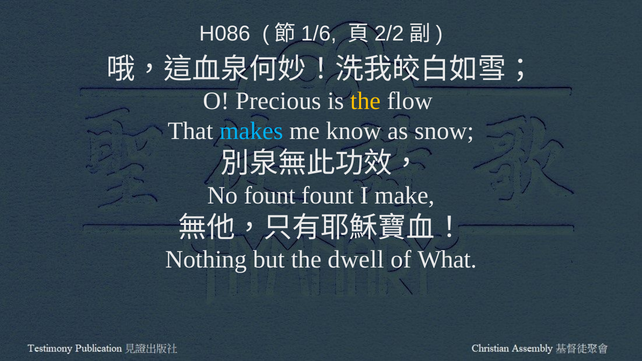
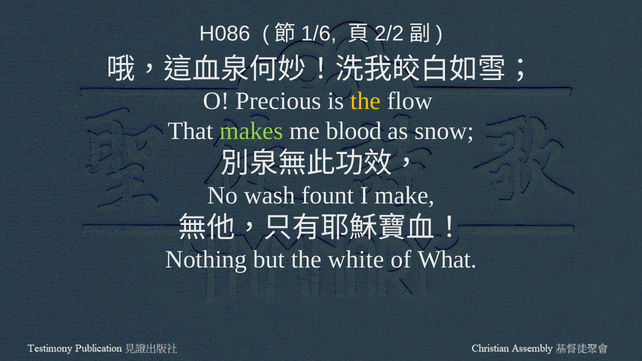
makes colour: light blue -> light green (251, 131)
know: know -> blood (354, 131)
No fount: fount -> wash (270, 195)
dwell: dwell -> white (356, 260)
